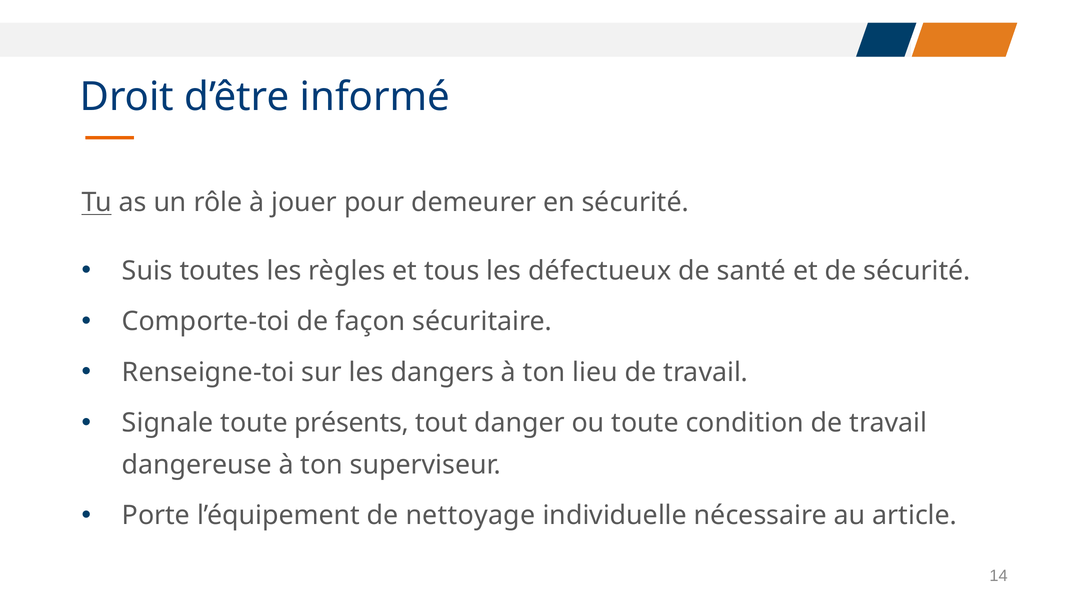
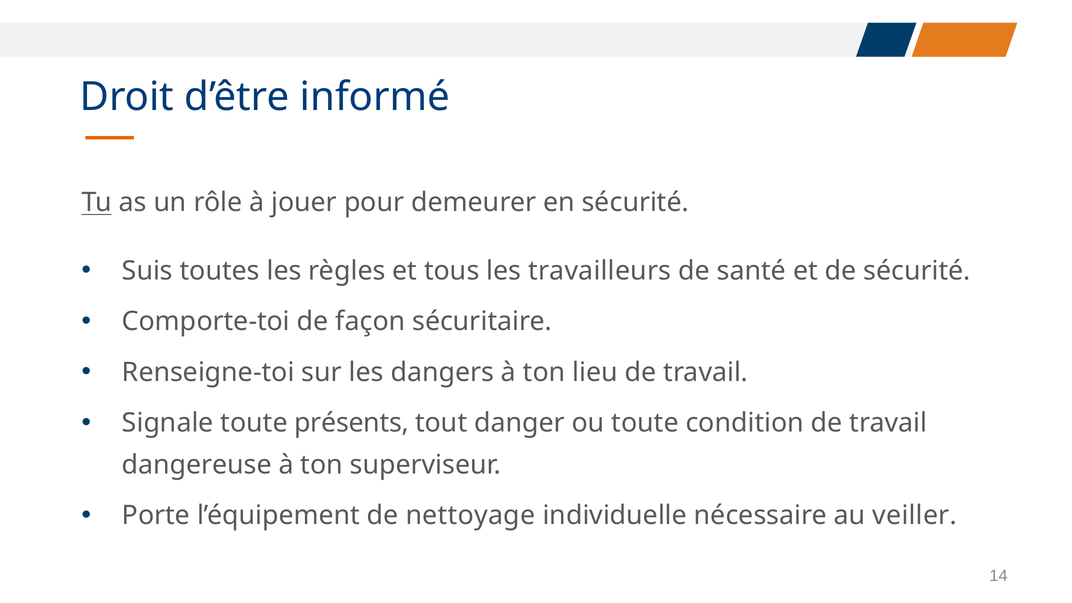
défectueux: défectueux -> travailleurs (600, 271)
article: article -> veiller (915, 516)
